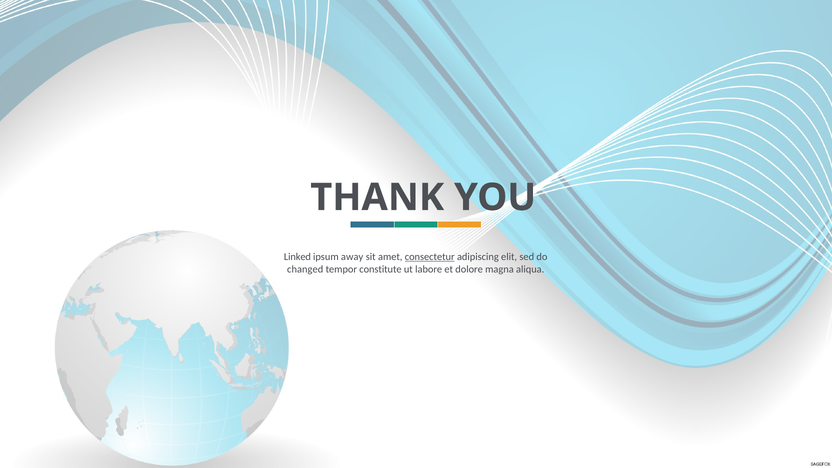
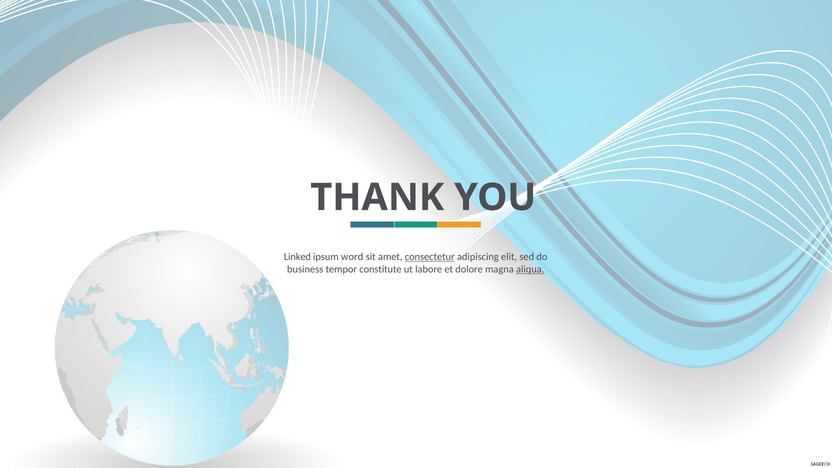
away: away -> word (352, 257)
changed: changed -> business (305, 269)
aliqua underline: none -> present (530, 269)
